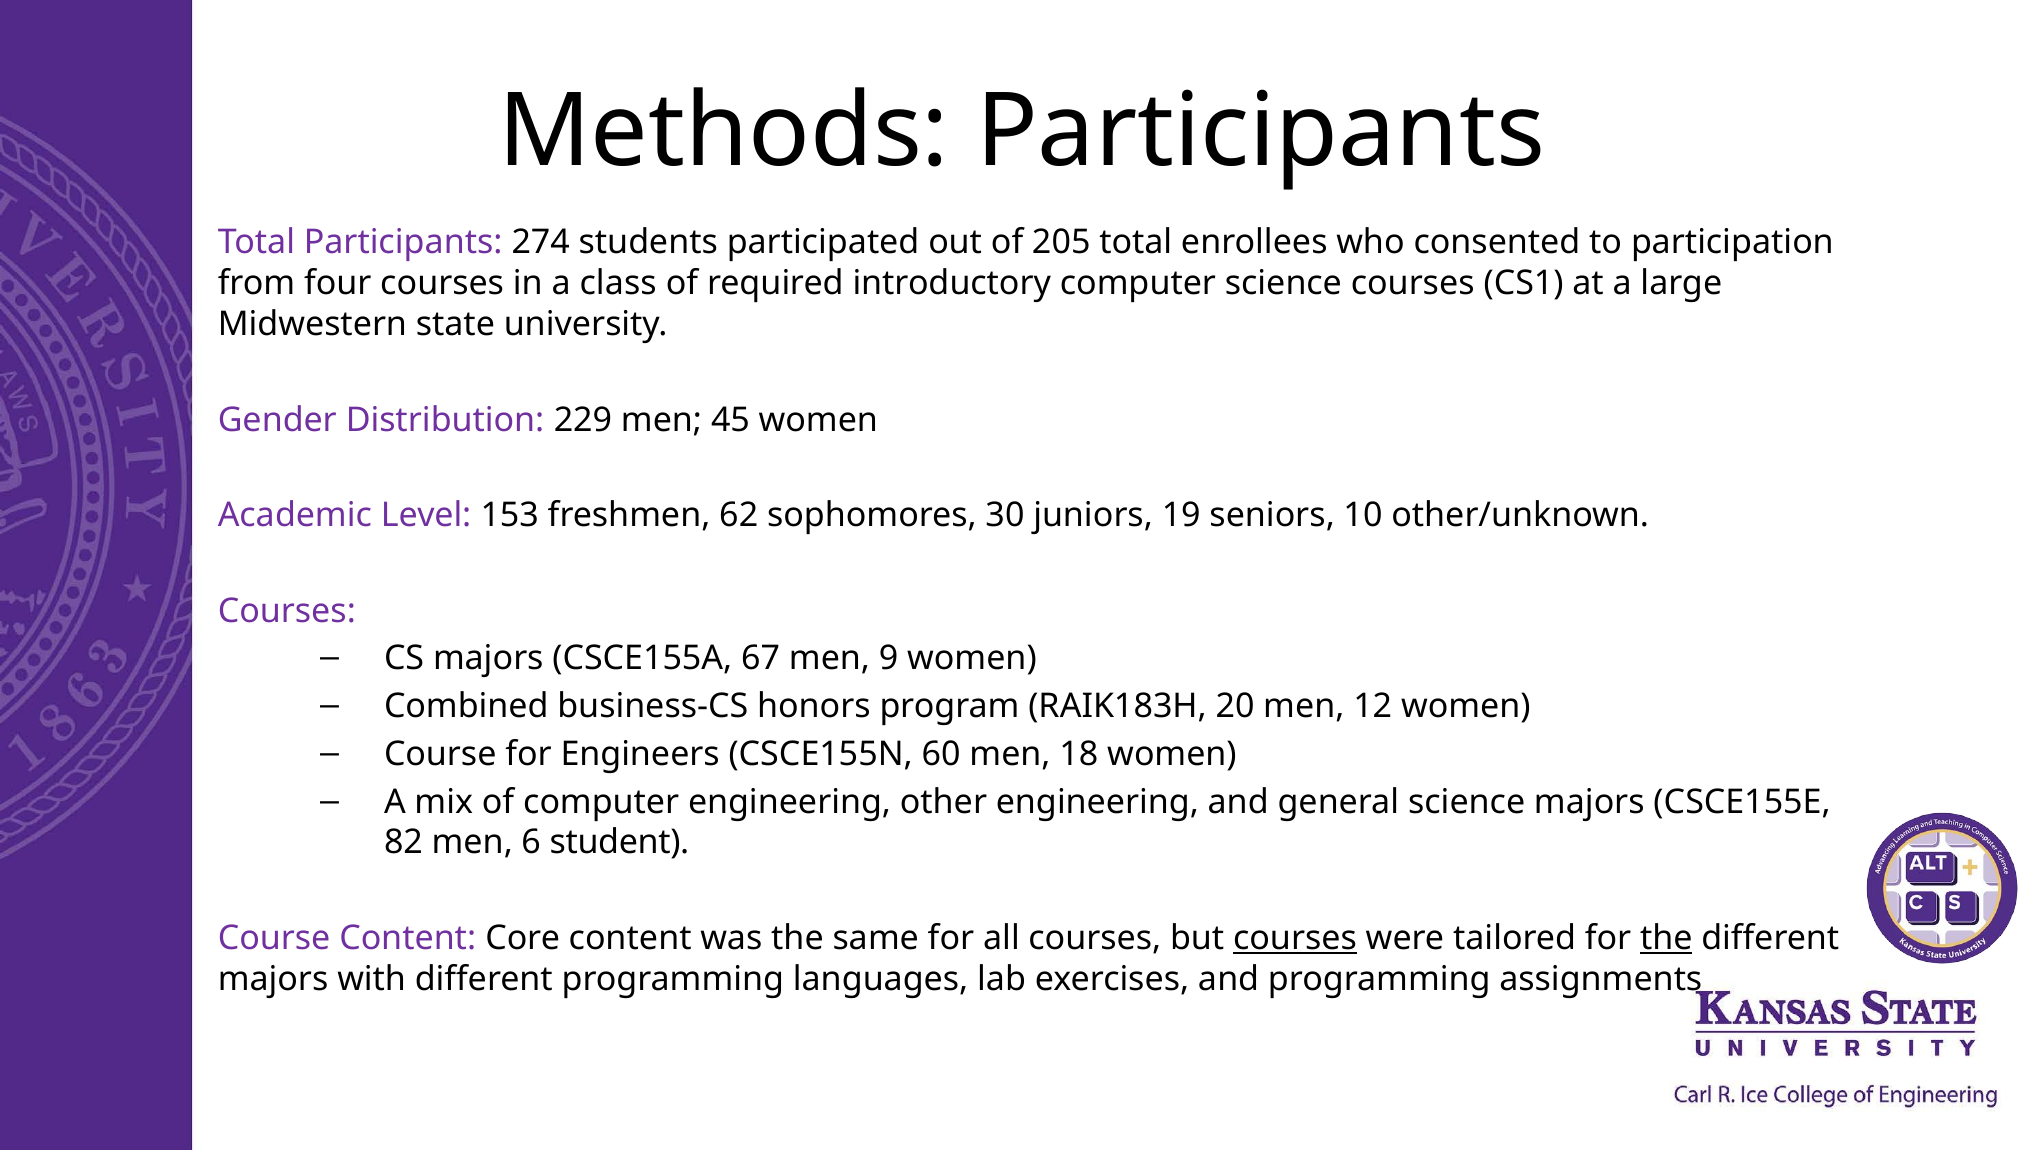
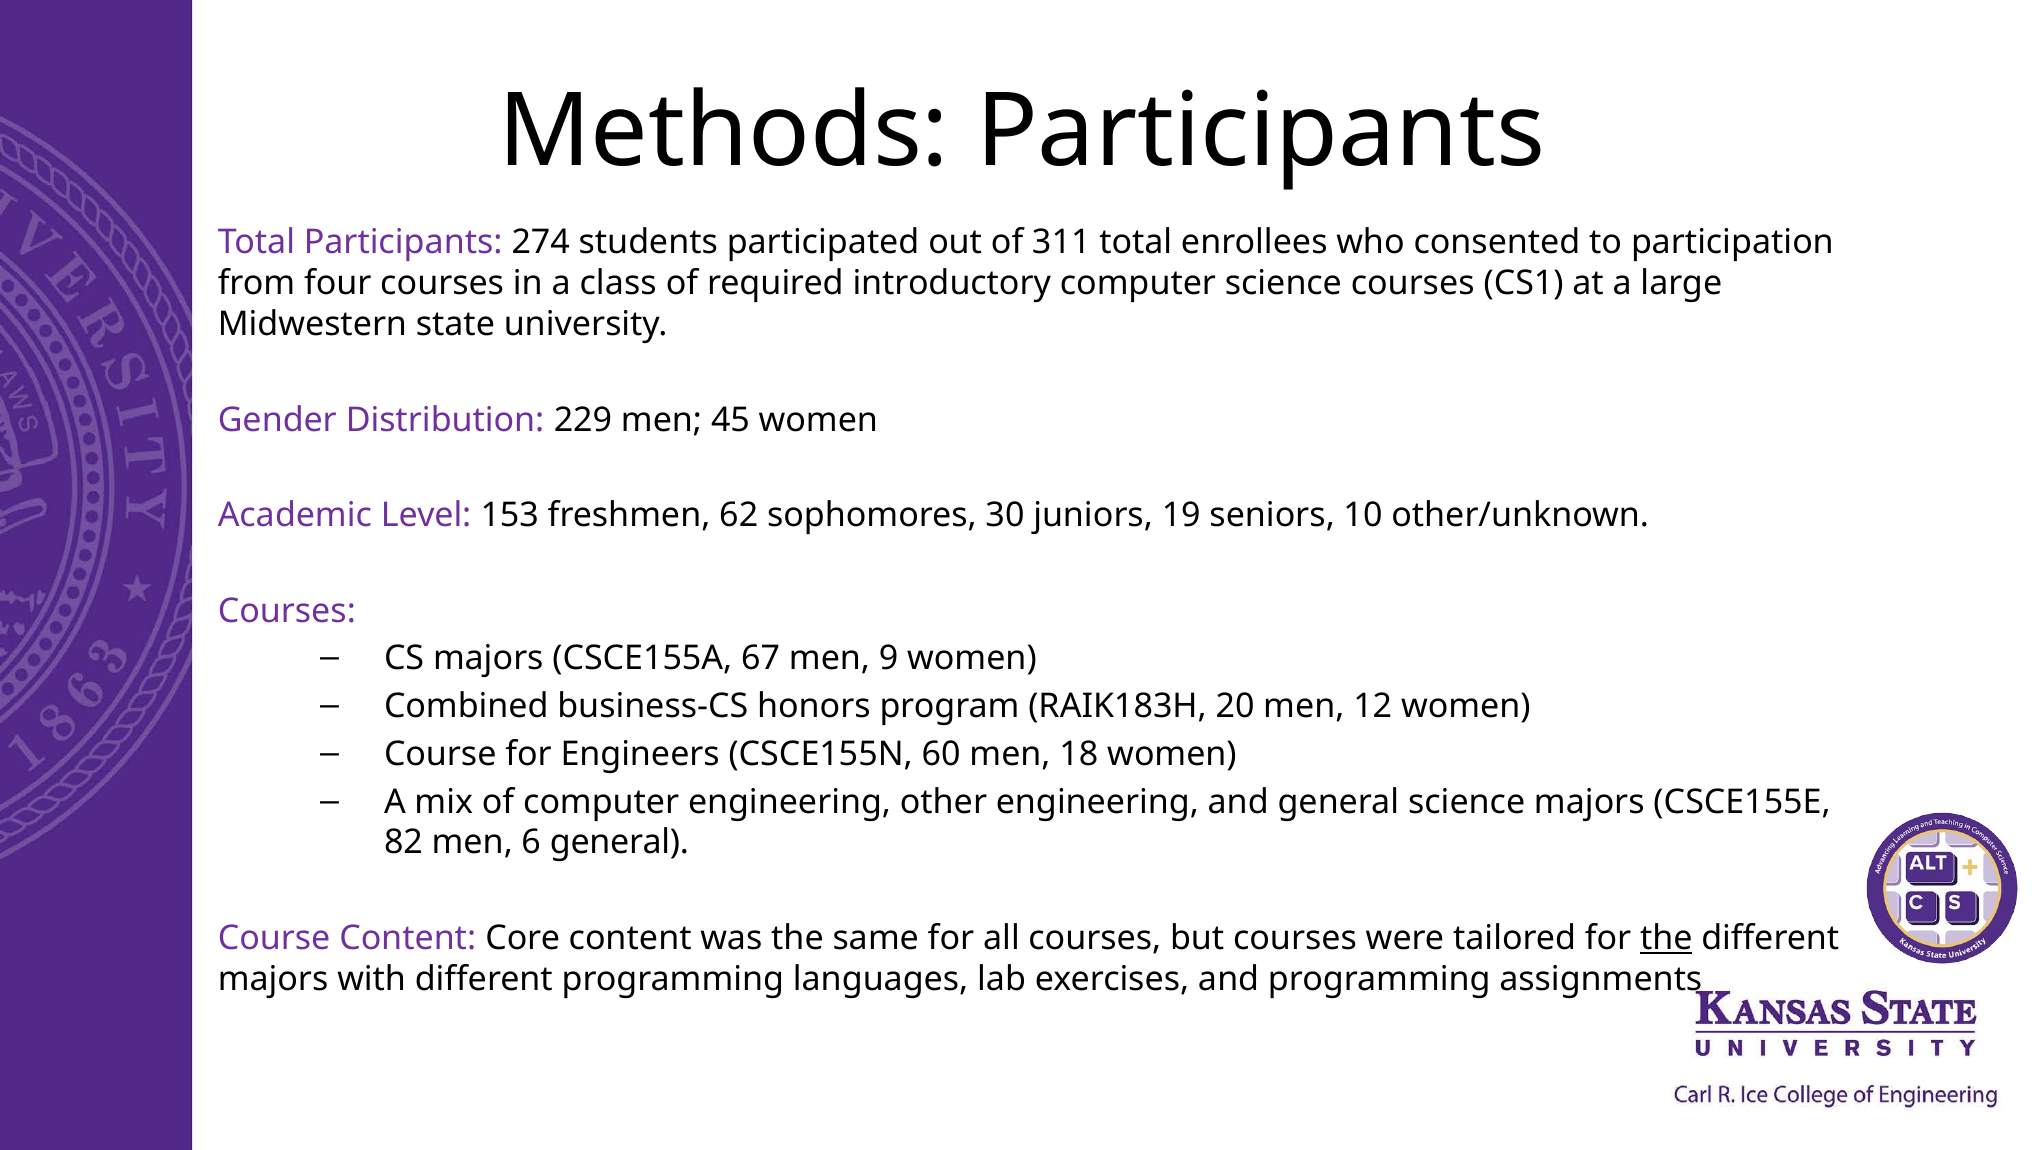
205: 205 -> 311 (1061, 243)
6 student: student -> general (619, 843)
courses underline: present -> none (1295, 938)
